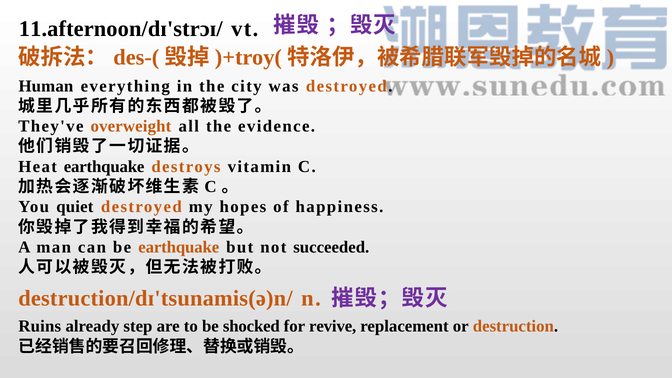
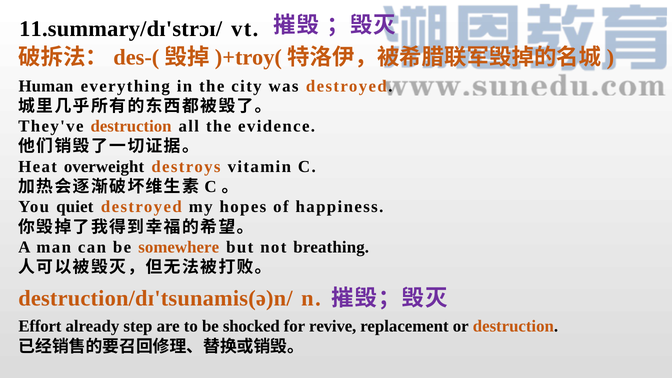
11.afternoon/dɪ'strɔɪ/: 11.afternoon/dɪ'strɔɪ/ -> 11.summary/dɪ'strɔɪ/ (121, 29)
They've overweight: overweight -> destruction (131, 126)
Heat earthquake: earthquake -> overweight (104, 167)
be earthquake: earthquake -> somewhere (179, 247)
succeeded: succeeded -> breathing (331, 247)
Ruins: Ruins -> Effort (40, 326)
